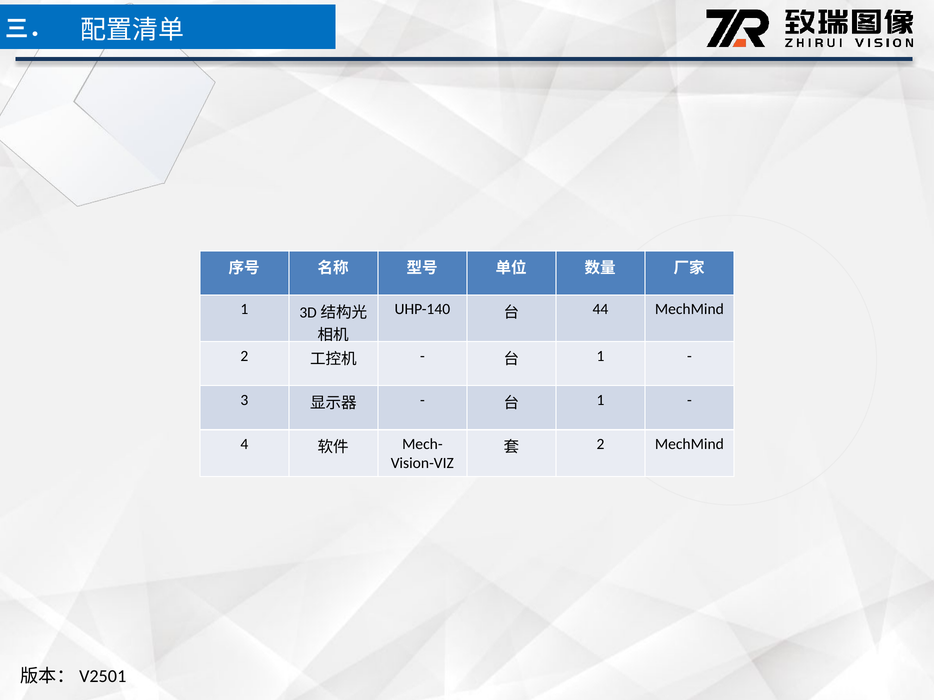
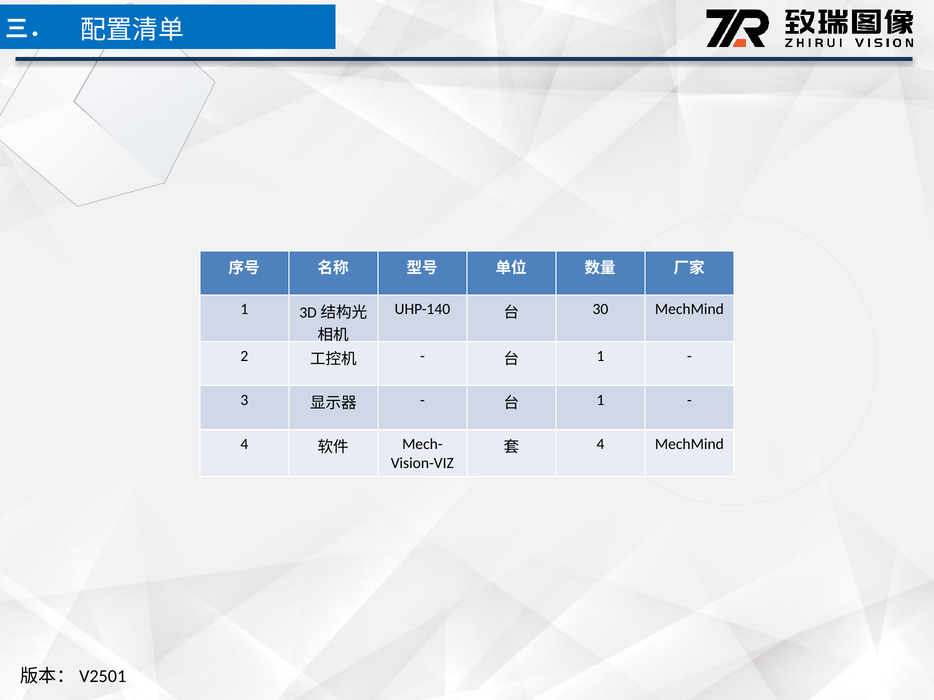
44: 44 -> 30 (600, 309)
2: 2 -> 4 (600, 444)
